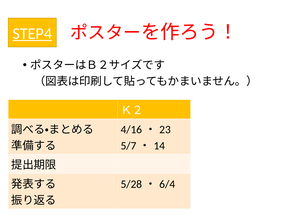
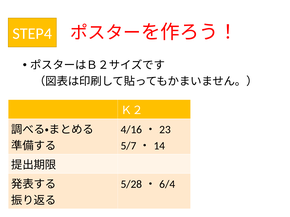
STEP4 underline: present -> none (32, 34)
